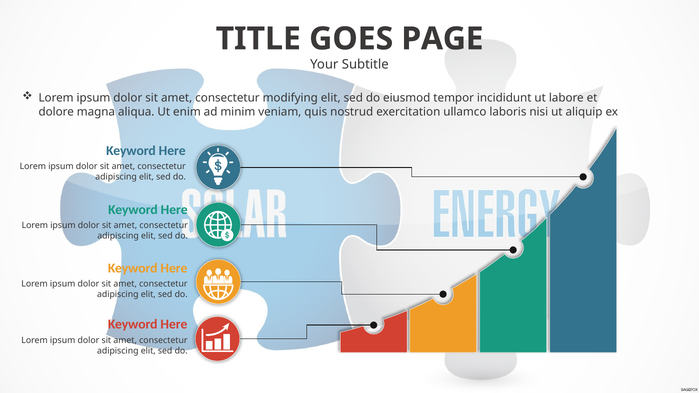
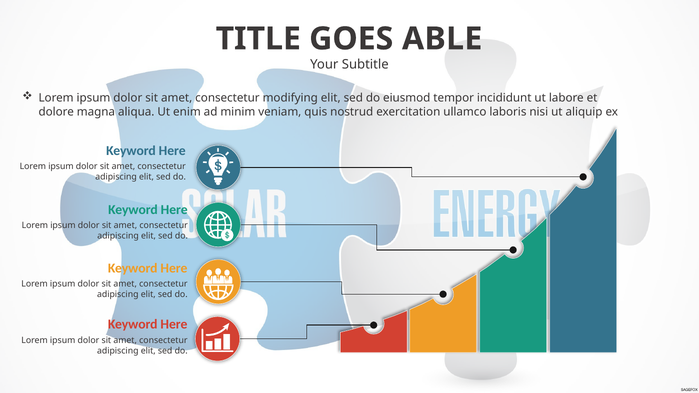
PAGE: PAGE -> ABLE (442, 39)
